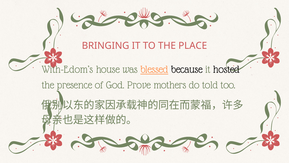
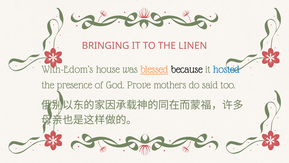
PLACE: PLACE -> LINEN (193, 45)
hosted colour: black -> blue (226, 69)
told: told -> said (210, 85)
